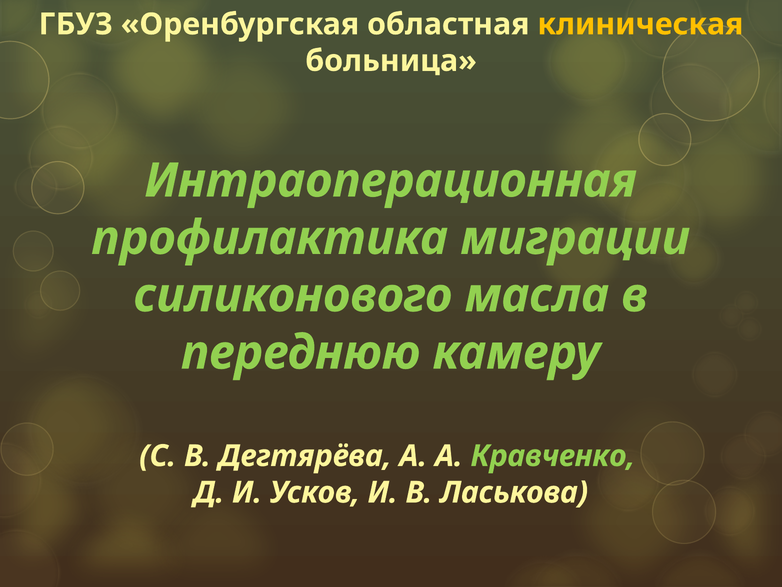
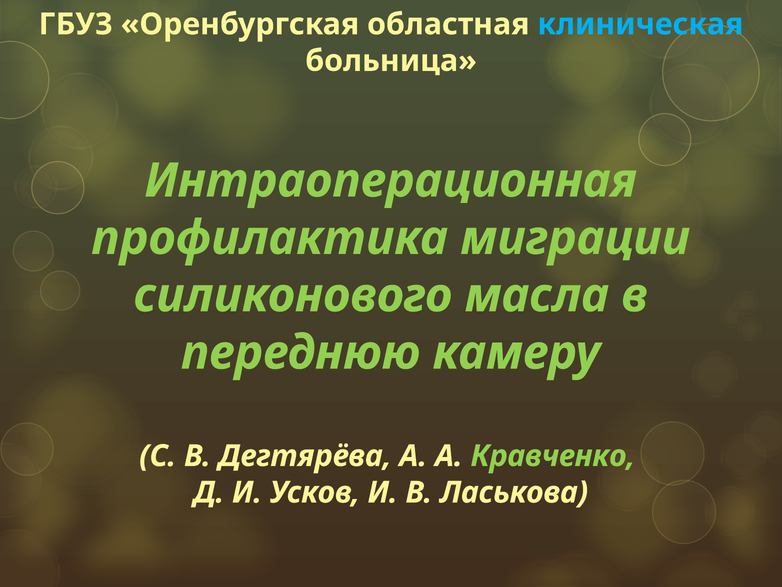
клиническая colour: yellow -> light blue (640, 24)
